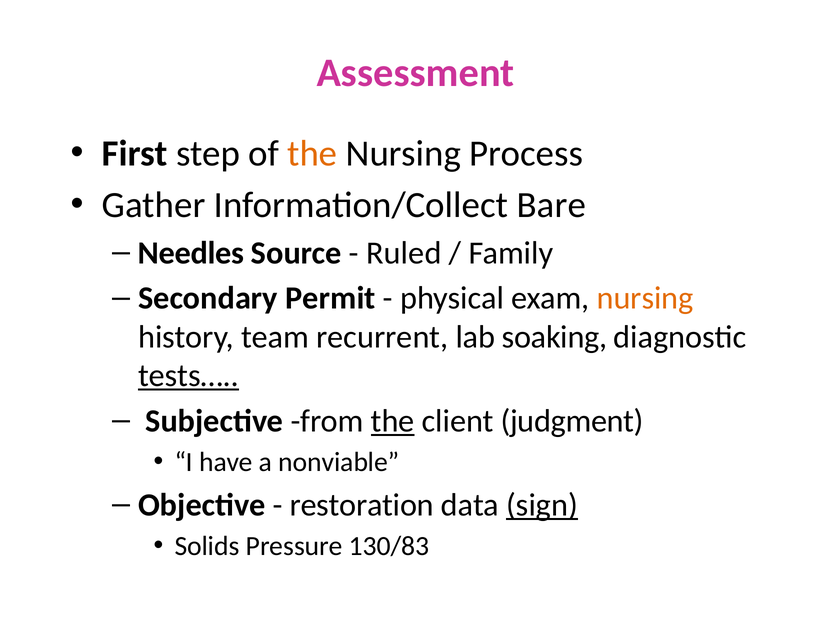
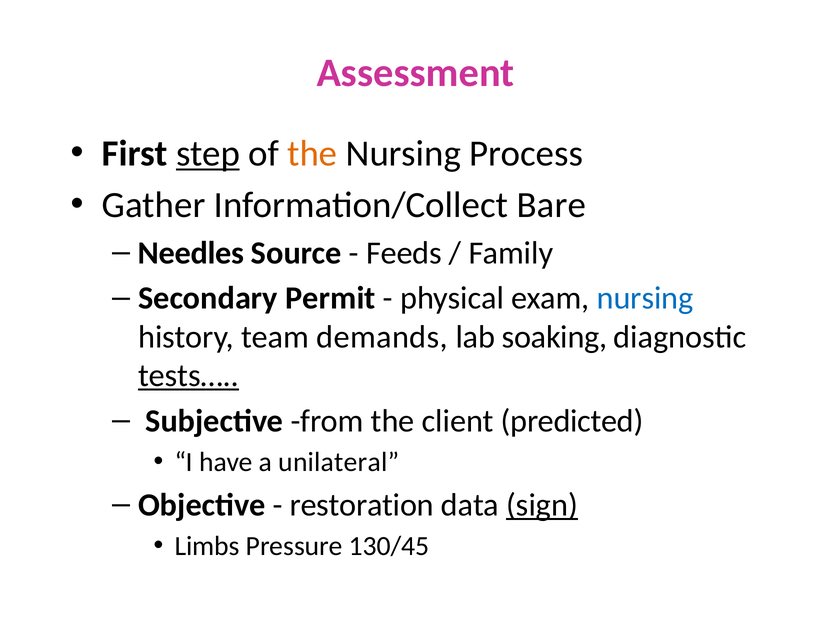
step underline: none -> present (208, 154)
Ruled: Ruled -> Feeds (404, 253)
nursing colour: orange -> blue (645, 298)
recurrent: recurrent -> demands (382, 337)
the underline: present -> none (393, 421)
judgment: judgment -> predicted (572, 421)
nonviable: nonviable -> unilateral (339, 462)
Solids: Solids -> Limbs (207, 546)
130/83: 130/83 -> 130/45 (389, 546)
